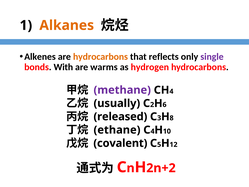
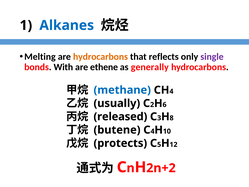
Alkanes colour: orange -> blue (67, 25)
Alkenes: Alkenes -> Melting (40, 57)
warms: warms -> ethene (104, 67)
hydrogen: hydrogen -> generally (150, 67)
methane colour: purple -> blue (122, 90)
ethane: ethane -> butene (117, 130)
covalent: covalent -> protects (120, 143)
